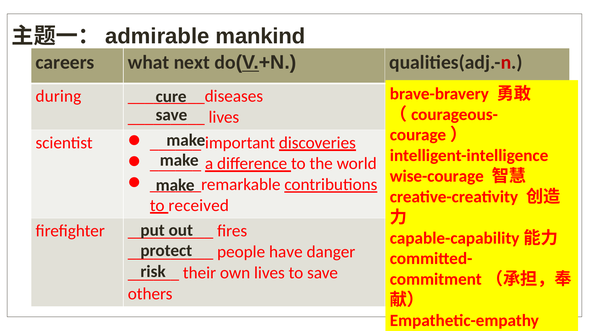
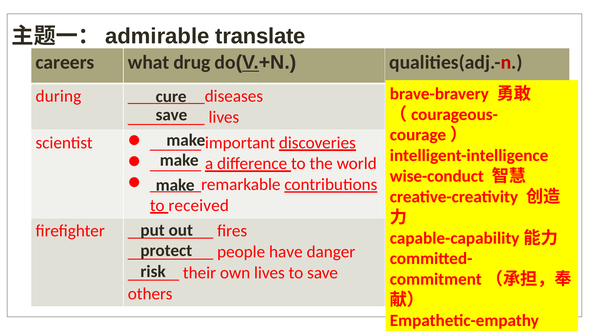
mankind: mankind -> translate (260, 36)
next: next -> drug (192, 63)
wise-courage: wise-courage -> wise-conduct (437, 176)
